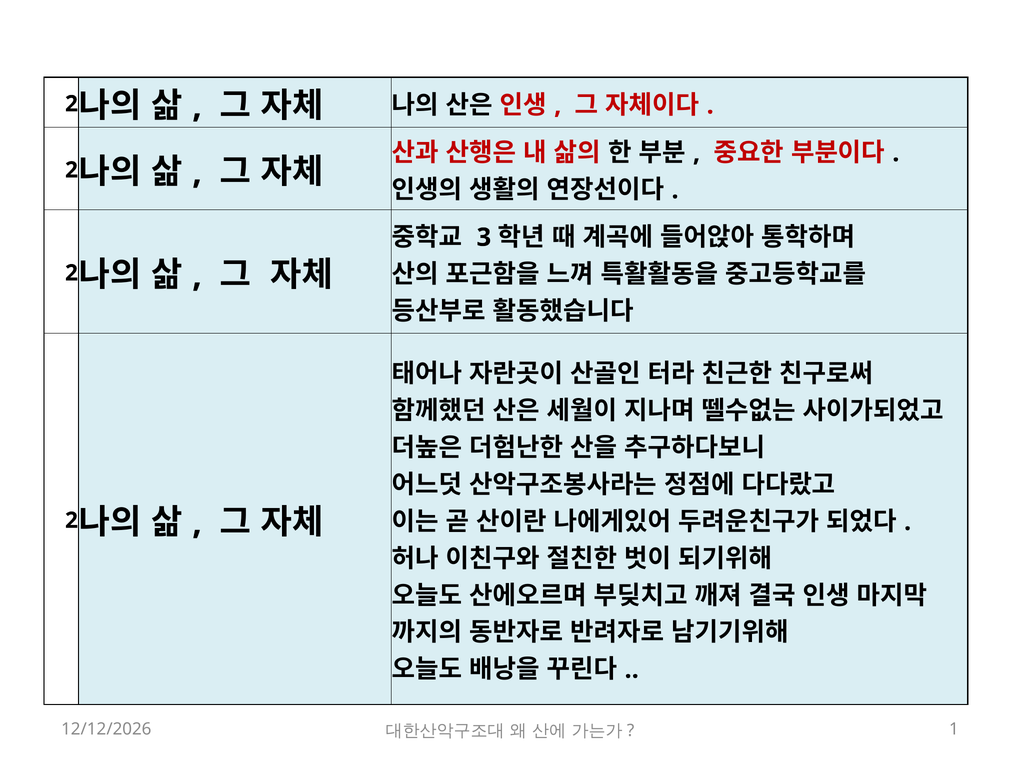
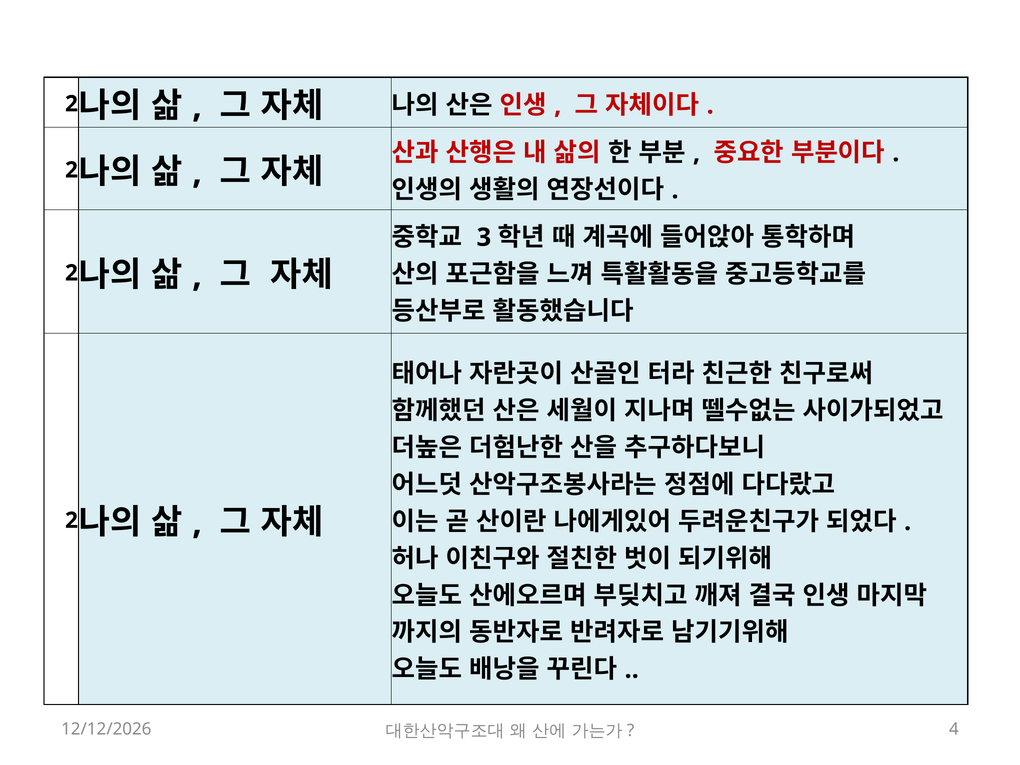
1: 1 -> 4 (954, 729)
